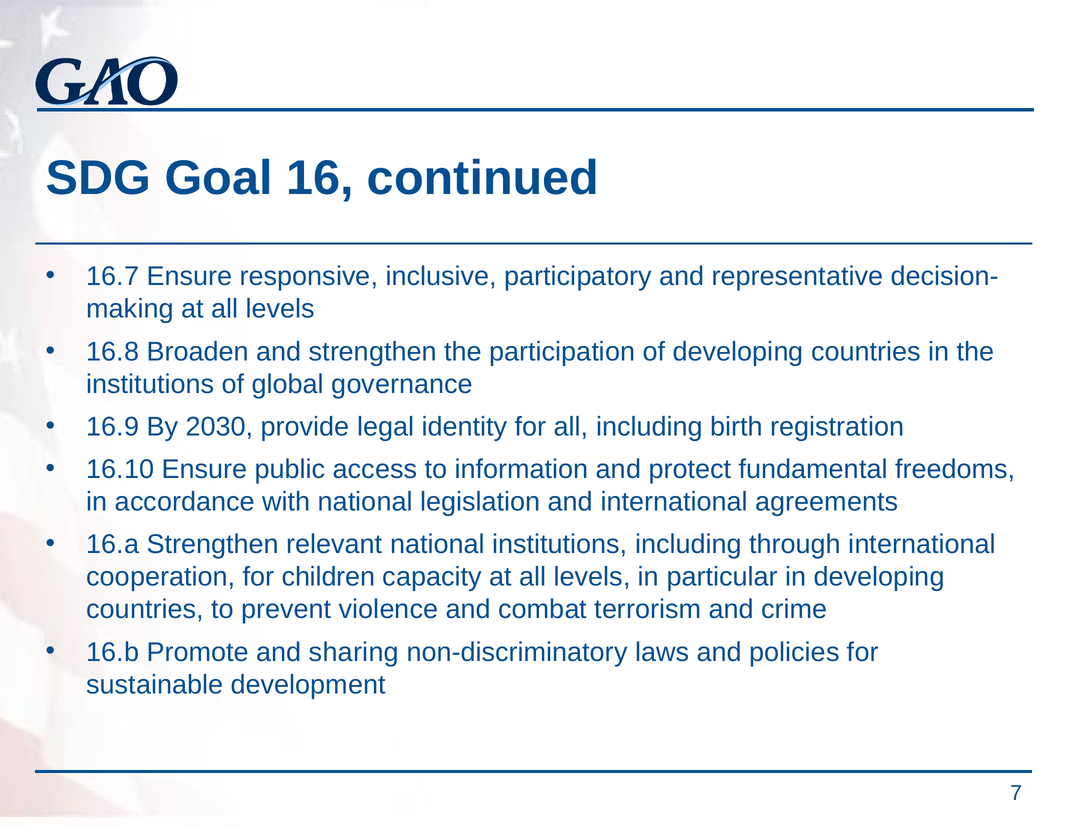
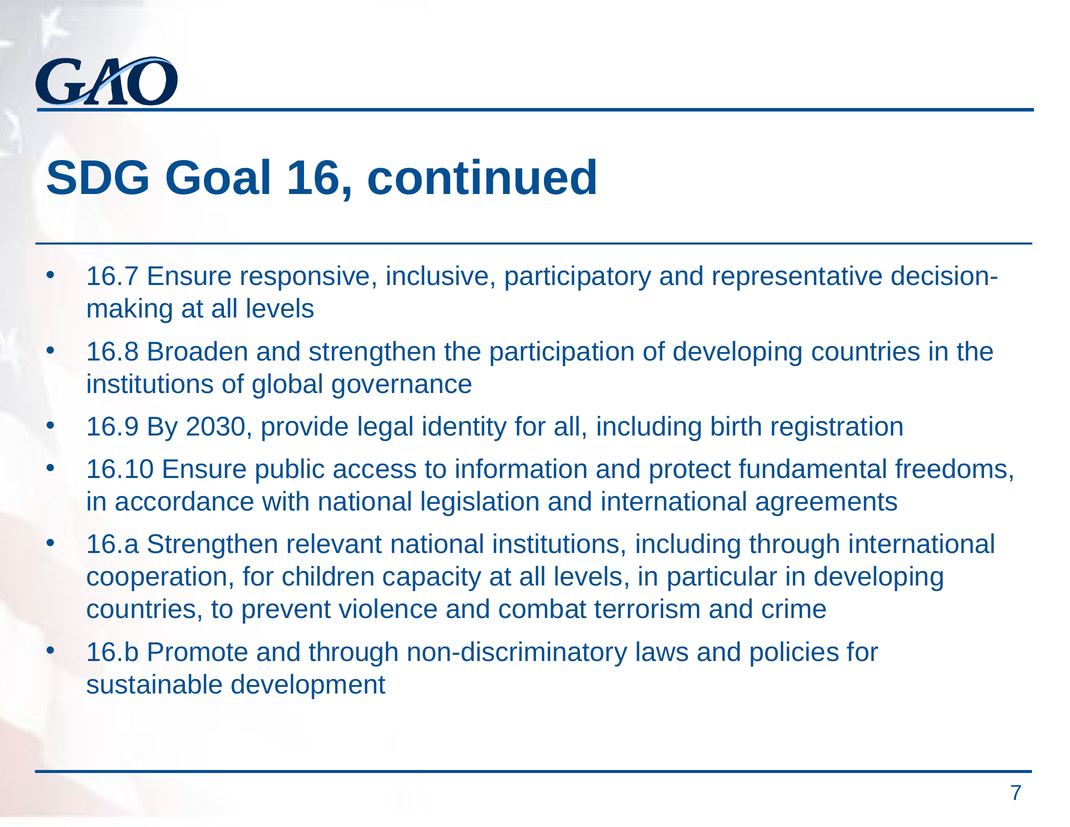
and sharing: sharing -> through (354, 652)
